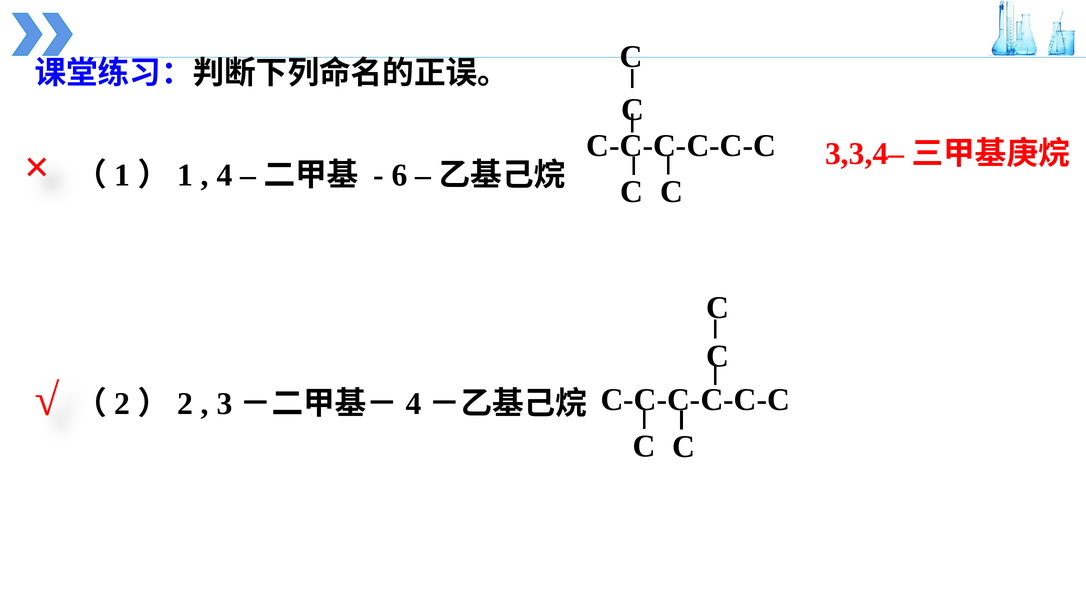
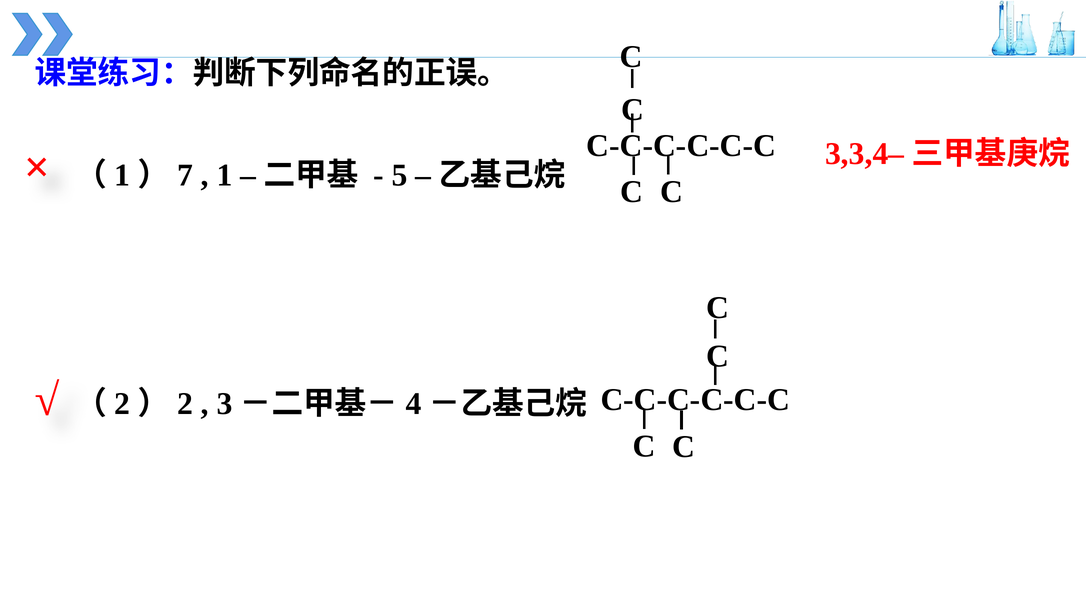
1: 1 -> 7 (185, 175)
4: 4 -> 1 (224, 175)
6: 6 -> 5 (399, 175)
